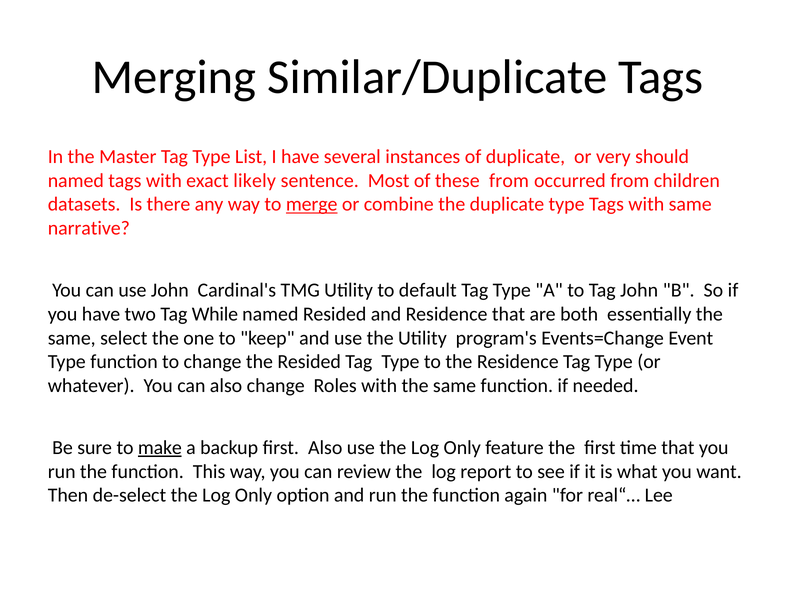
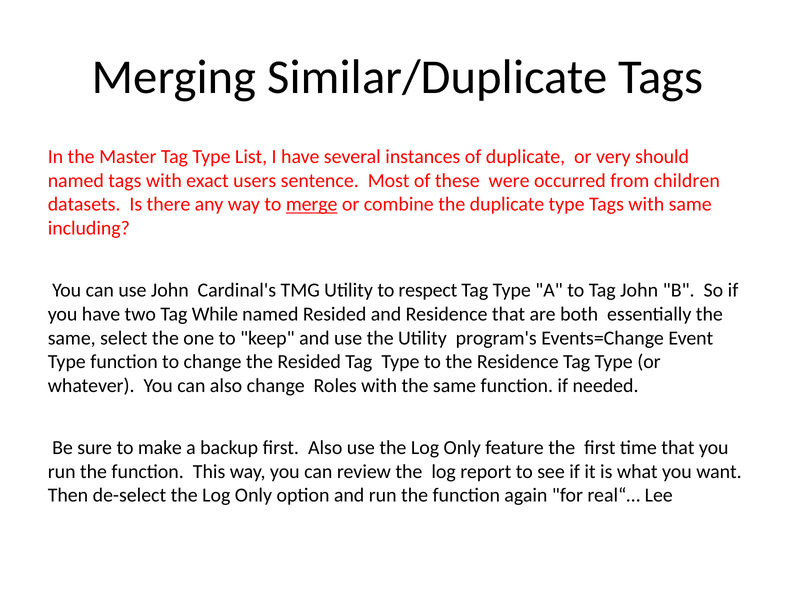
likely: likely -> users (255, 180)
these from: from -> were (509, 180)
narrative: narrative -> including (89, 228)
default: default -> respect (428, 290)
make underline: present -> none (160, 448)
